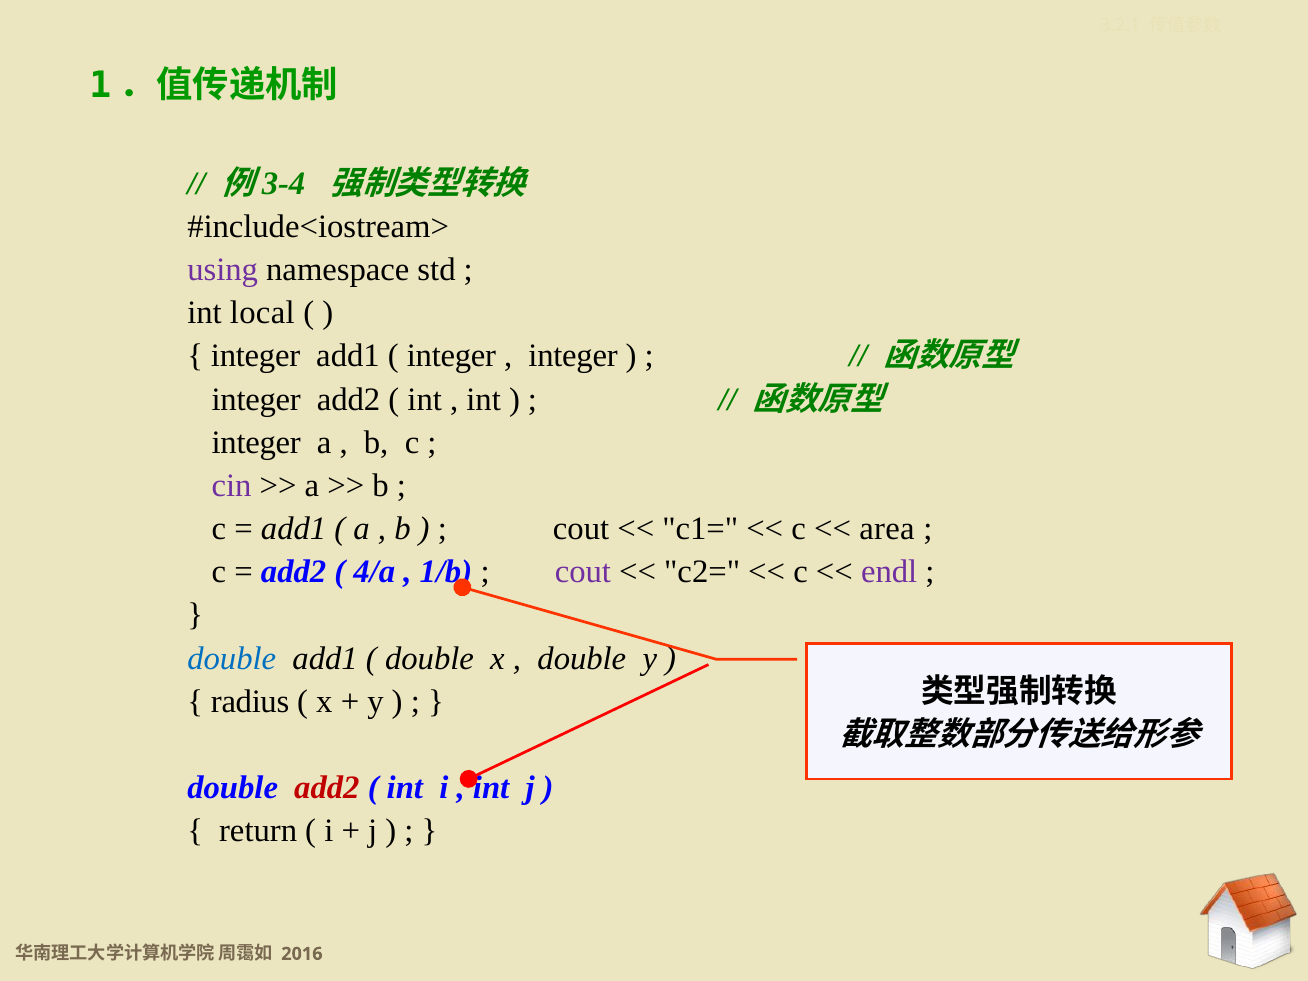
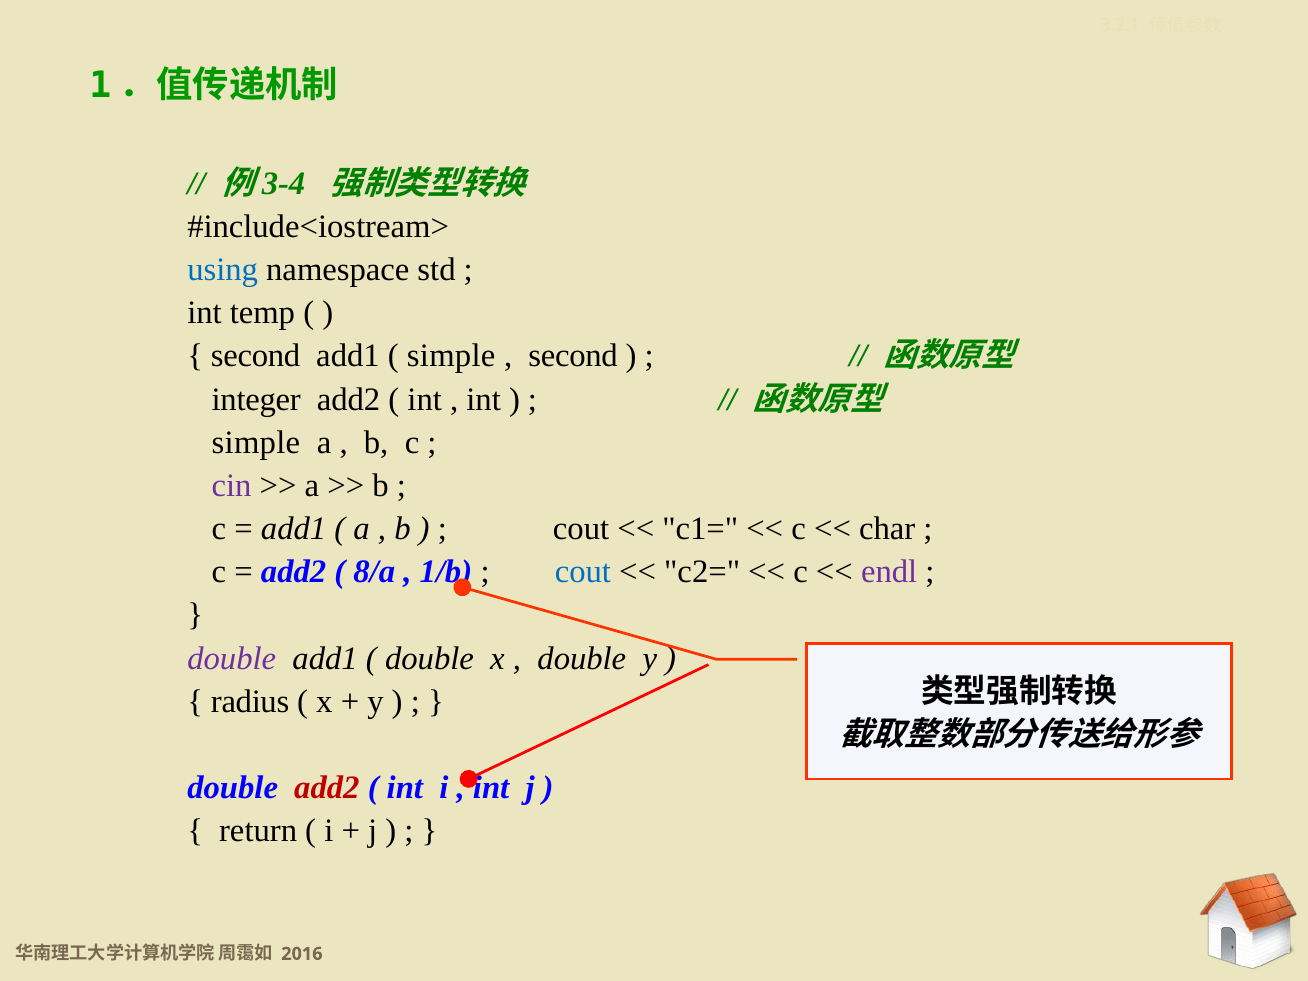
using colour: purple -> blue (223, 270)
local: local -> temp (262, 313)
integer: integer -> second (256, 356)
integer: integer -> simple (451, 356)
integer: integer -> second (573, 356)
integer: integer -> simple (256, 442)
area: area -> char (887, 529)
4/a: 4/a -> 8/a (374, 572)
cout colour: purple -> blue (583, 572)
double colour: blue -> purple (232, 658)
